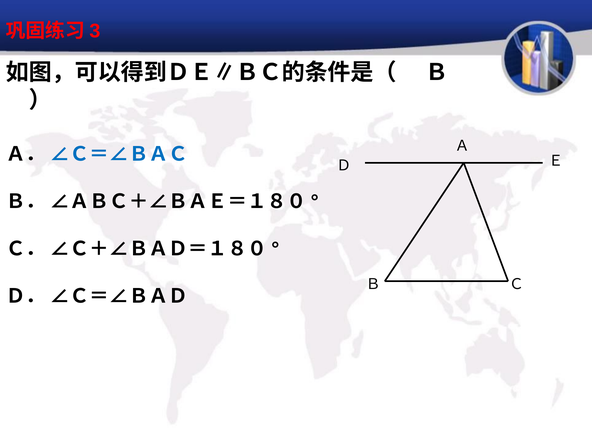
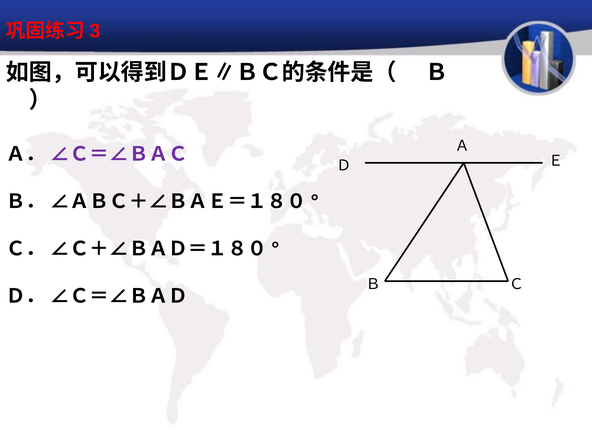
∠Ｃ＝∠ＢＡＣ colour: blue -> purple (119, 154)
